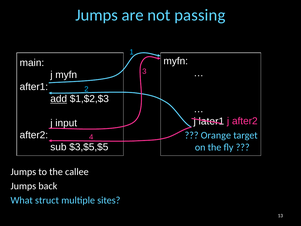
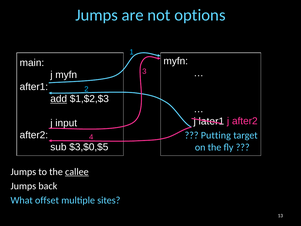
passing: passing -> options (200, 15)
Orange: Orange -> Putting (216, 135)
$3,$5,$5: $3,$5,$5 -> $3,$0,$5 (89, 147)
callee underline: none -> present (77, 172)
struct: struct -> offset (47, 200)
